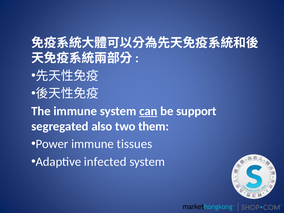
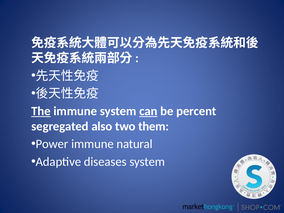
The underline: none -> present (41, 111)
support: support -> percent (196, 111)
tissues: tissues -> natural (135, 144)
infected: infected -> diseases (105, 162)
